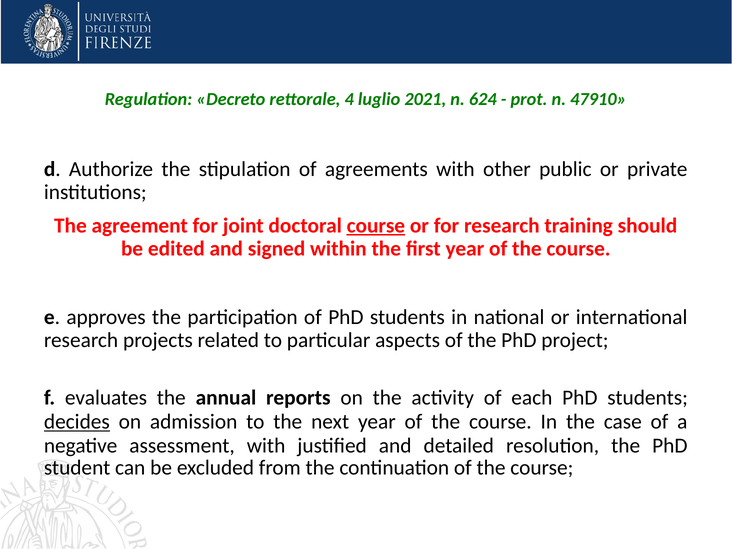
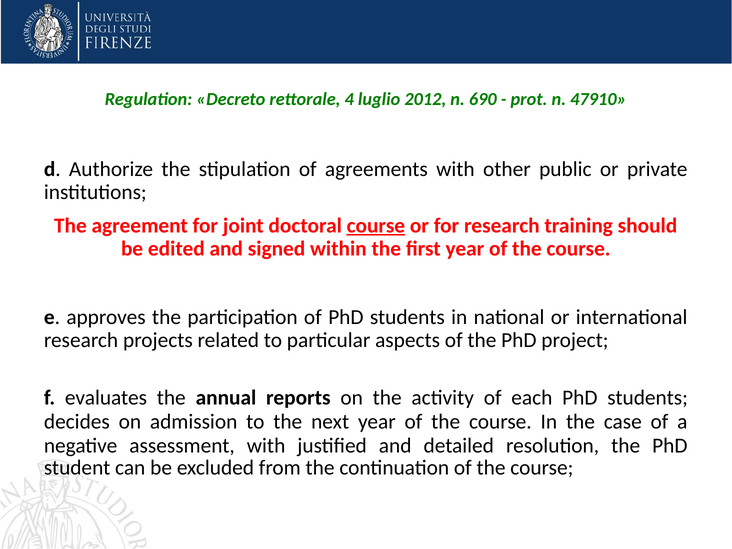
2021: 2021 -> 2012 (425, 99)
624: 624 -> 690 (483, 99)
decides underline: present -> none (77, 422)
